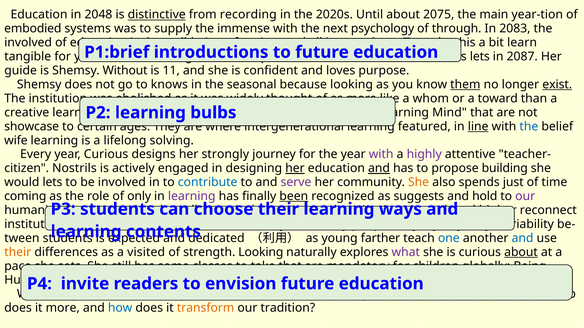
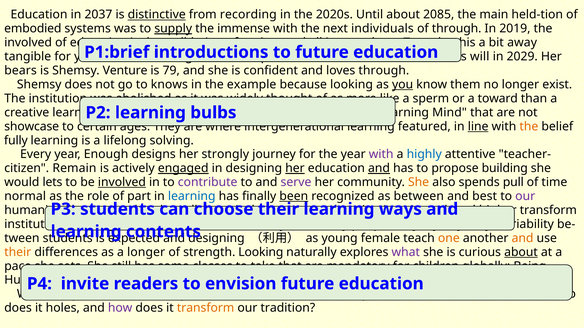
2048: 2048 -> 2037 (98, 15)
2075: 2075 -> 2085 (439, 15)
year-tion: year-tion -> held-tion (537, 15)
supply underline: none -> present (173, 29)
psychology: psychology -> individuals (382, 29)
2083: 2083 -> 2019 (515, 29)
learn: learn -> away (522, 43)
lets: lets -> will (480, 57)
2087: 2087 -> 2029 (522, 57)
guide: guide -> bears (21, 71)
Without: Without -> Venture (125, 71)
11: 11 -> 79 (171, 71)
loves purpose: purpose -> through (384, 71)
the seasonal: seasonal -> example (252, 85)
you underline: none -> present (403, 85)
them underline: present -> none (465, 85)
exist underline: present -> none (557, 85)
whom: whom -> sperm (431, 99)
the colour: blue -> orange (529, 127)
wife: wife -> fully (16, 141)
year Curious: Curious -> Enough (106, 155)
highly colour: purple -> blue (424, 155)
Nostrils: Nostrils -> Remain (74, 169)
engaged underline: none -> present (183, 169)
involved underline: none -> present (122, 182)
contribute colour: blue -> purple (208, 182)
just: just -> pull (513, 182)
coming: coming -> normal (25, 196)
only: only -> part (139, 196)
learning colour: purple -> blue (192, 196)
suggests: suggests -> between (419, 196)
hold: hold -> best (485, 196)
reconnect: reconnect -> transform (548, 210)
dedicated: dedicated -> designing (216, 238)
farther: farther -> female (380, 238)
one colour: blue -> orange (449, 238)
and colour: blue -> orange (523, 238)
a visited: visited -> longer (146, 252)
it more: more -> holes (63, 308)
how colour: blue -> purple (120, 308)
